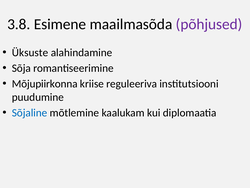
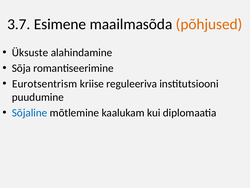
3.8: 3.8 -> 3.7 (19, 24)
põhjused colour: purple -> orange (209, 24)
Mõjupiirkonna: Mõjupiirkonna -> Eurotsentrism (45, 84)
